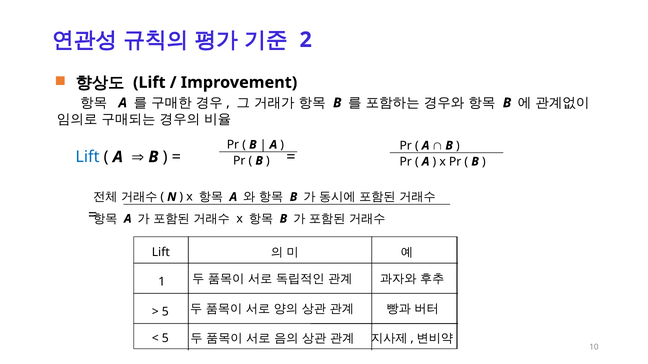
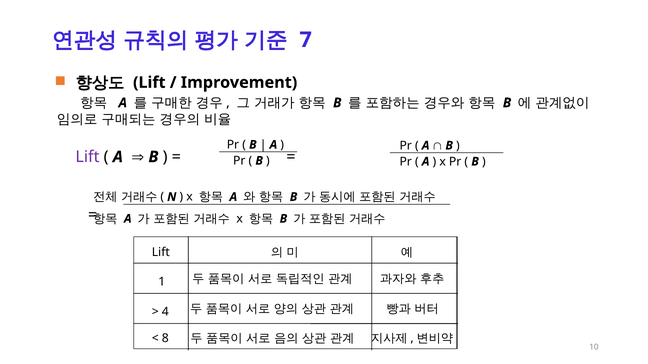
2: 2 -> 7 (306, 40)
Lift colour: blue -> purple (87, 157)
5: 5 -> 4 (165, 312)
5: 5 -> 8 (165, 339)
